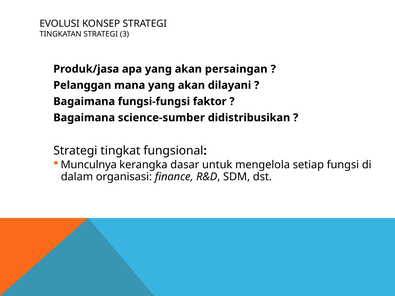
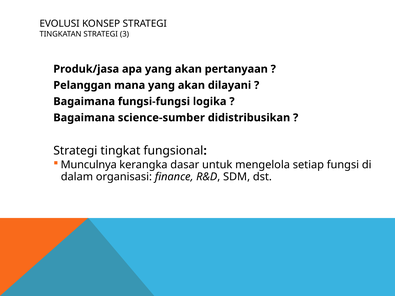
persaingan: persaingan -> pertanyaan (236, 69)
faktor: faktor -> logika (210, 102)
